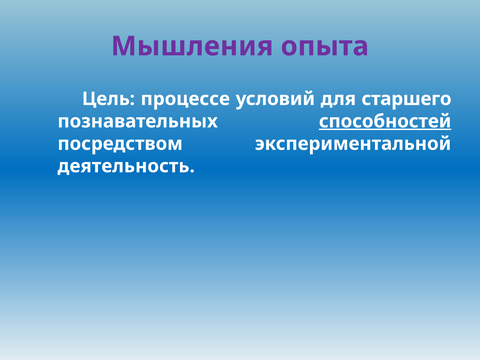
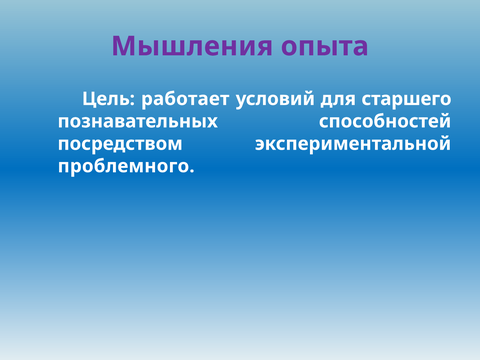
процессе: процессе -> работает (185, 99)
способностей underline: present -> none (385, 121)
деятельность: деятельность -> проблемного (126, 166)
